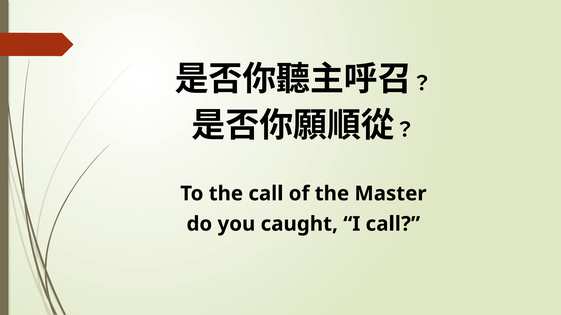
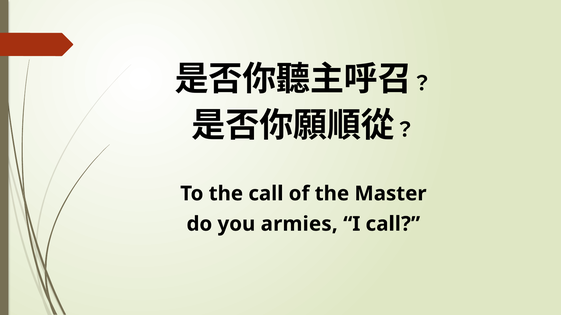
caught: caught -> armies (299, 224)
